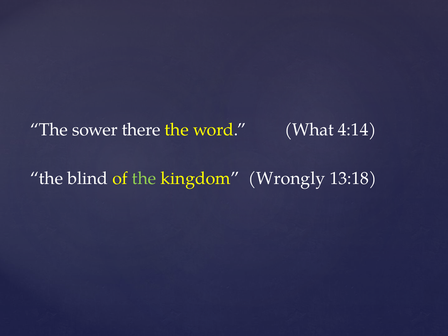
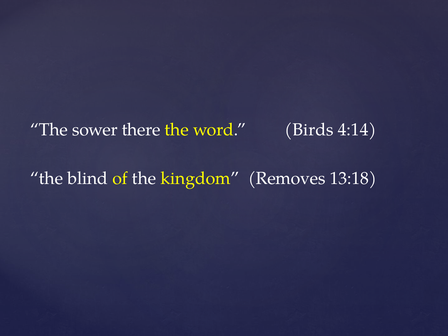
What: What -> Birds (309, 130)
the colour: light green -> white (144, 179)
Wrongly: Wrongly -> Removes (287, 179)
